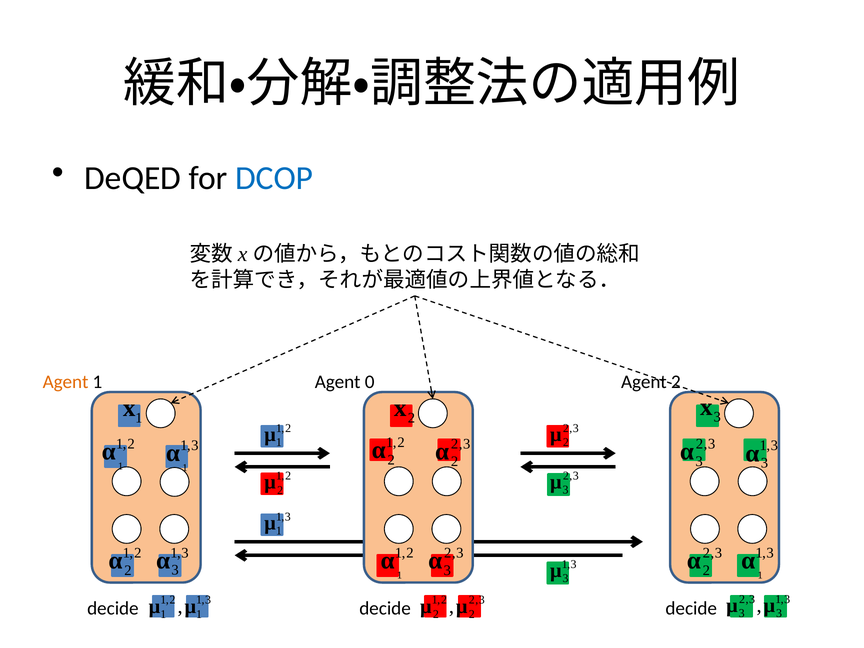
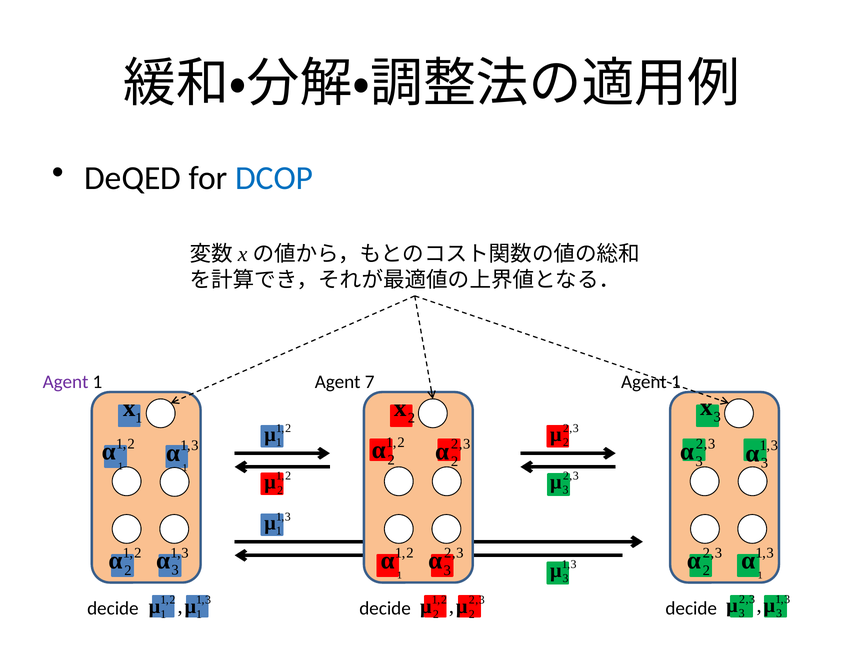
Agent colour: orange -> purple (66, 382)
0: 0 -> 7 (370, 382)
2: 2 -> 1 (676, 382)
